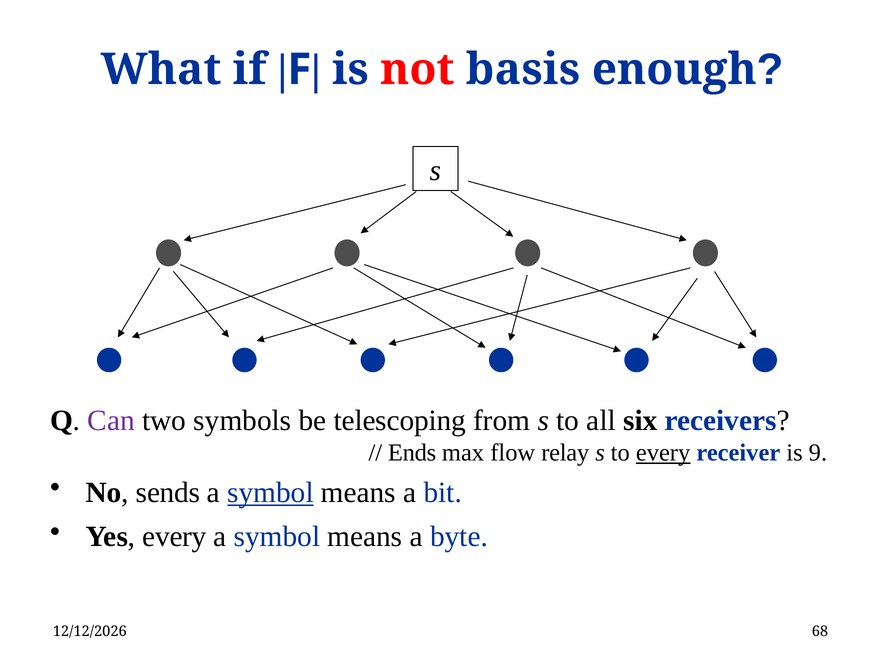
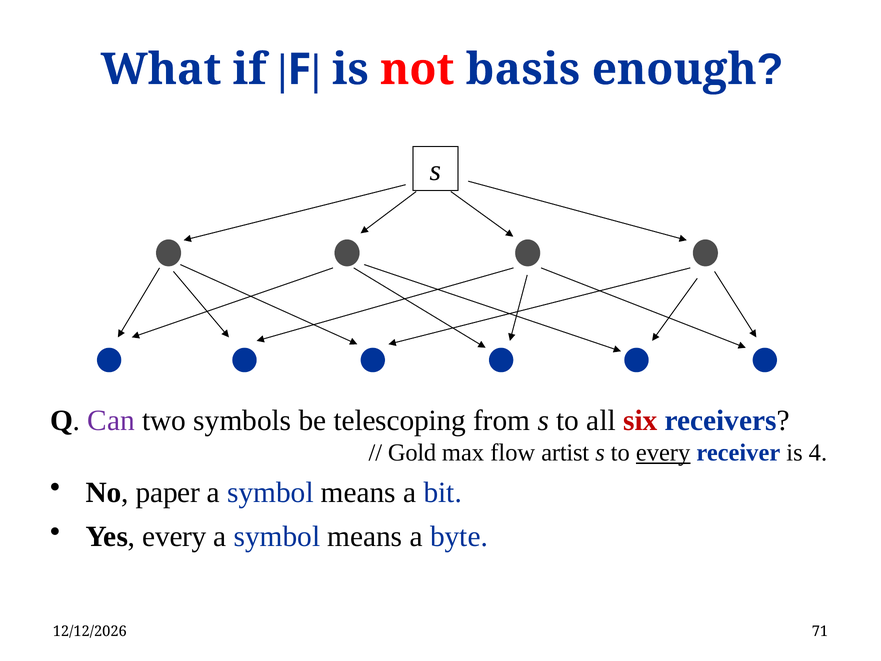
six colour: black -> red (640, 420)
Ends: Ends -> Gold (412, 452)
relay: relay -> artist (565, 452)
9: 9 -> 4 (818, 452)
sends: sends -> paper (168, 492)
symbol underline: present -> none (270, 492)
68: 68 -> 71 (820, 631)
